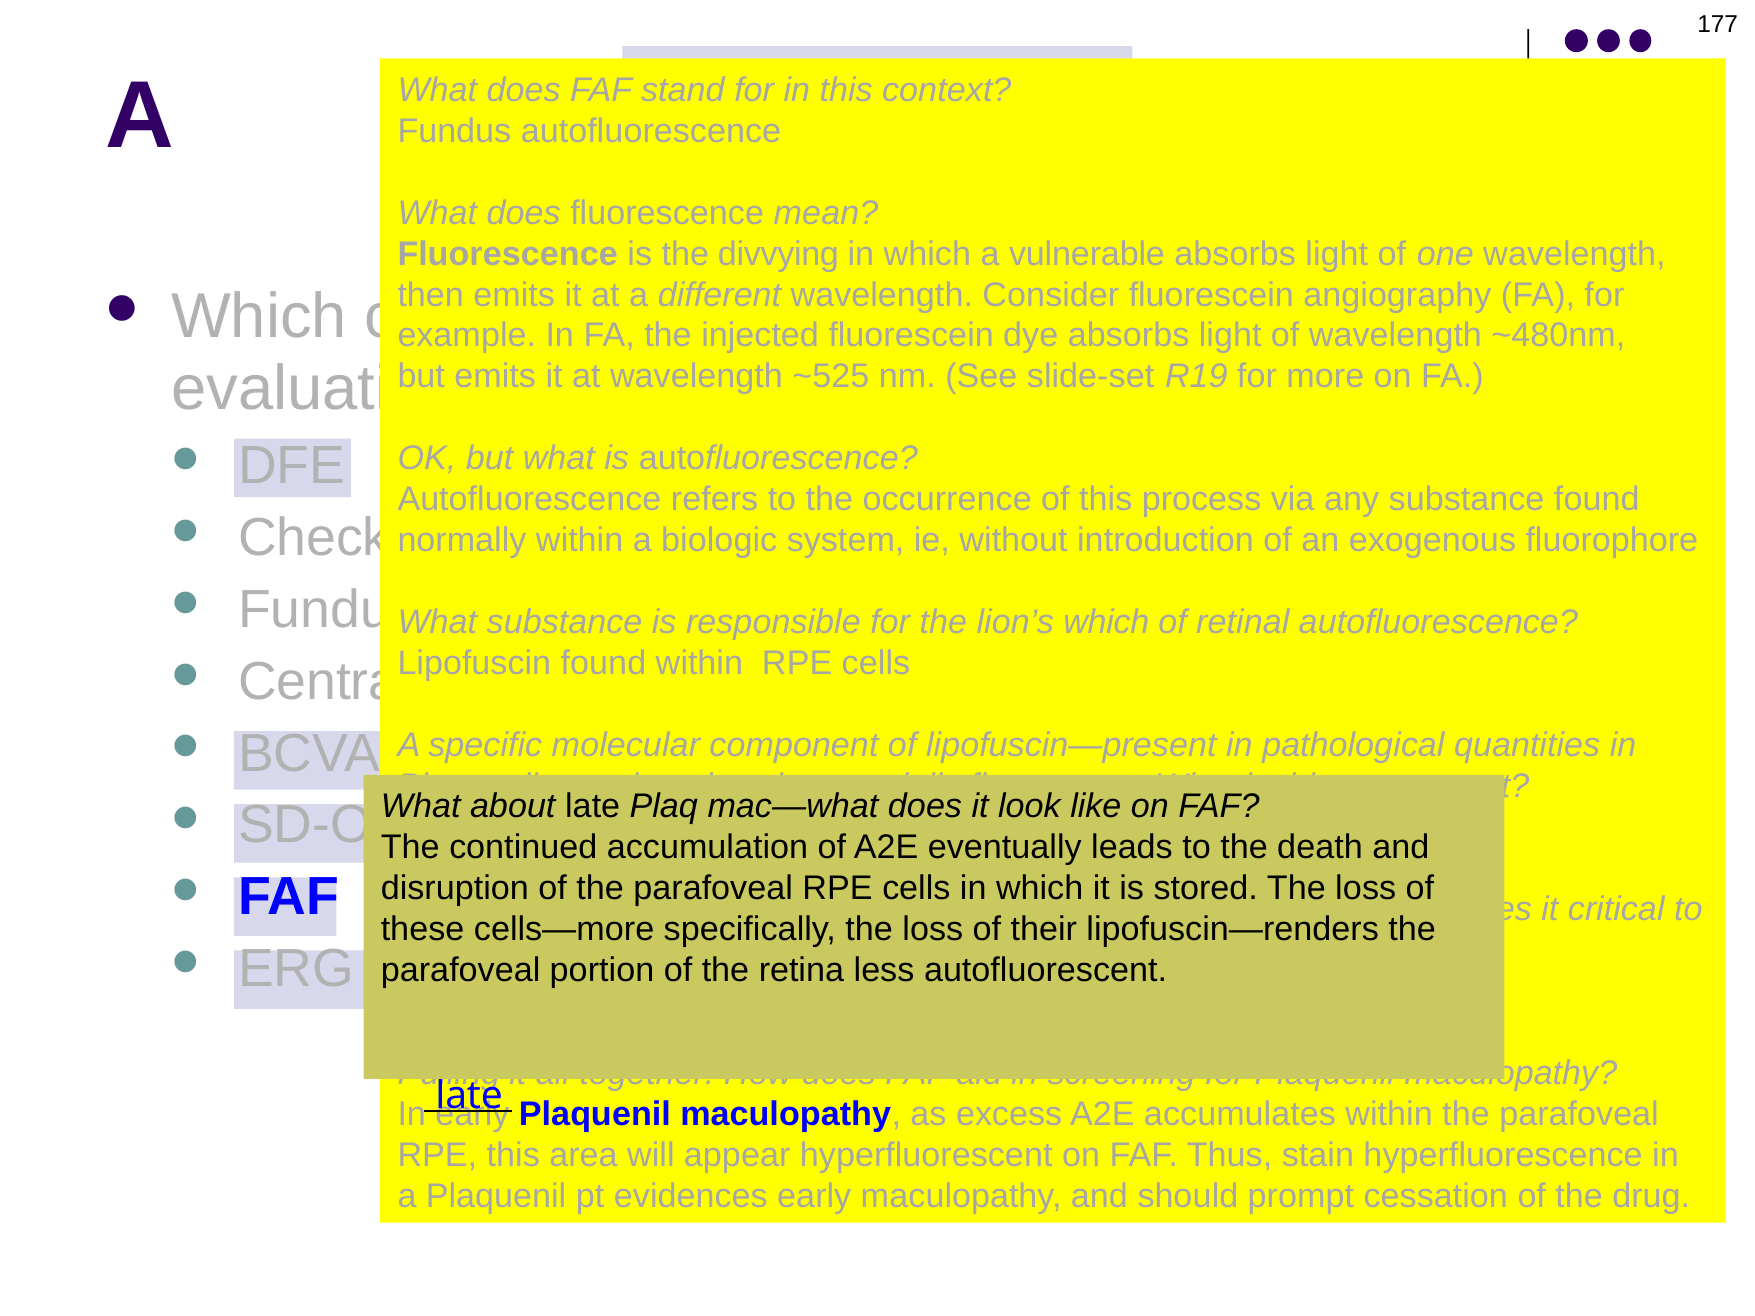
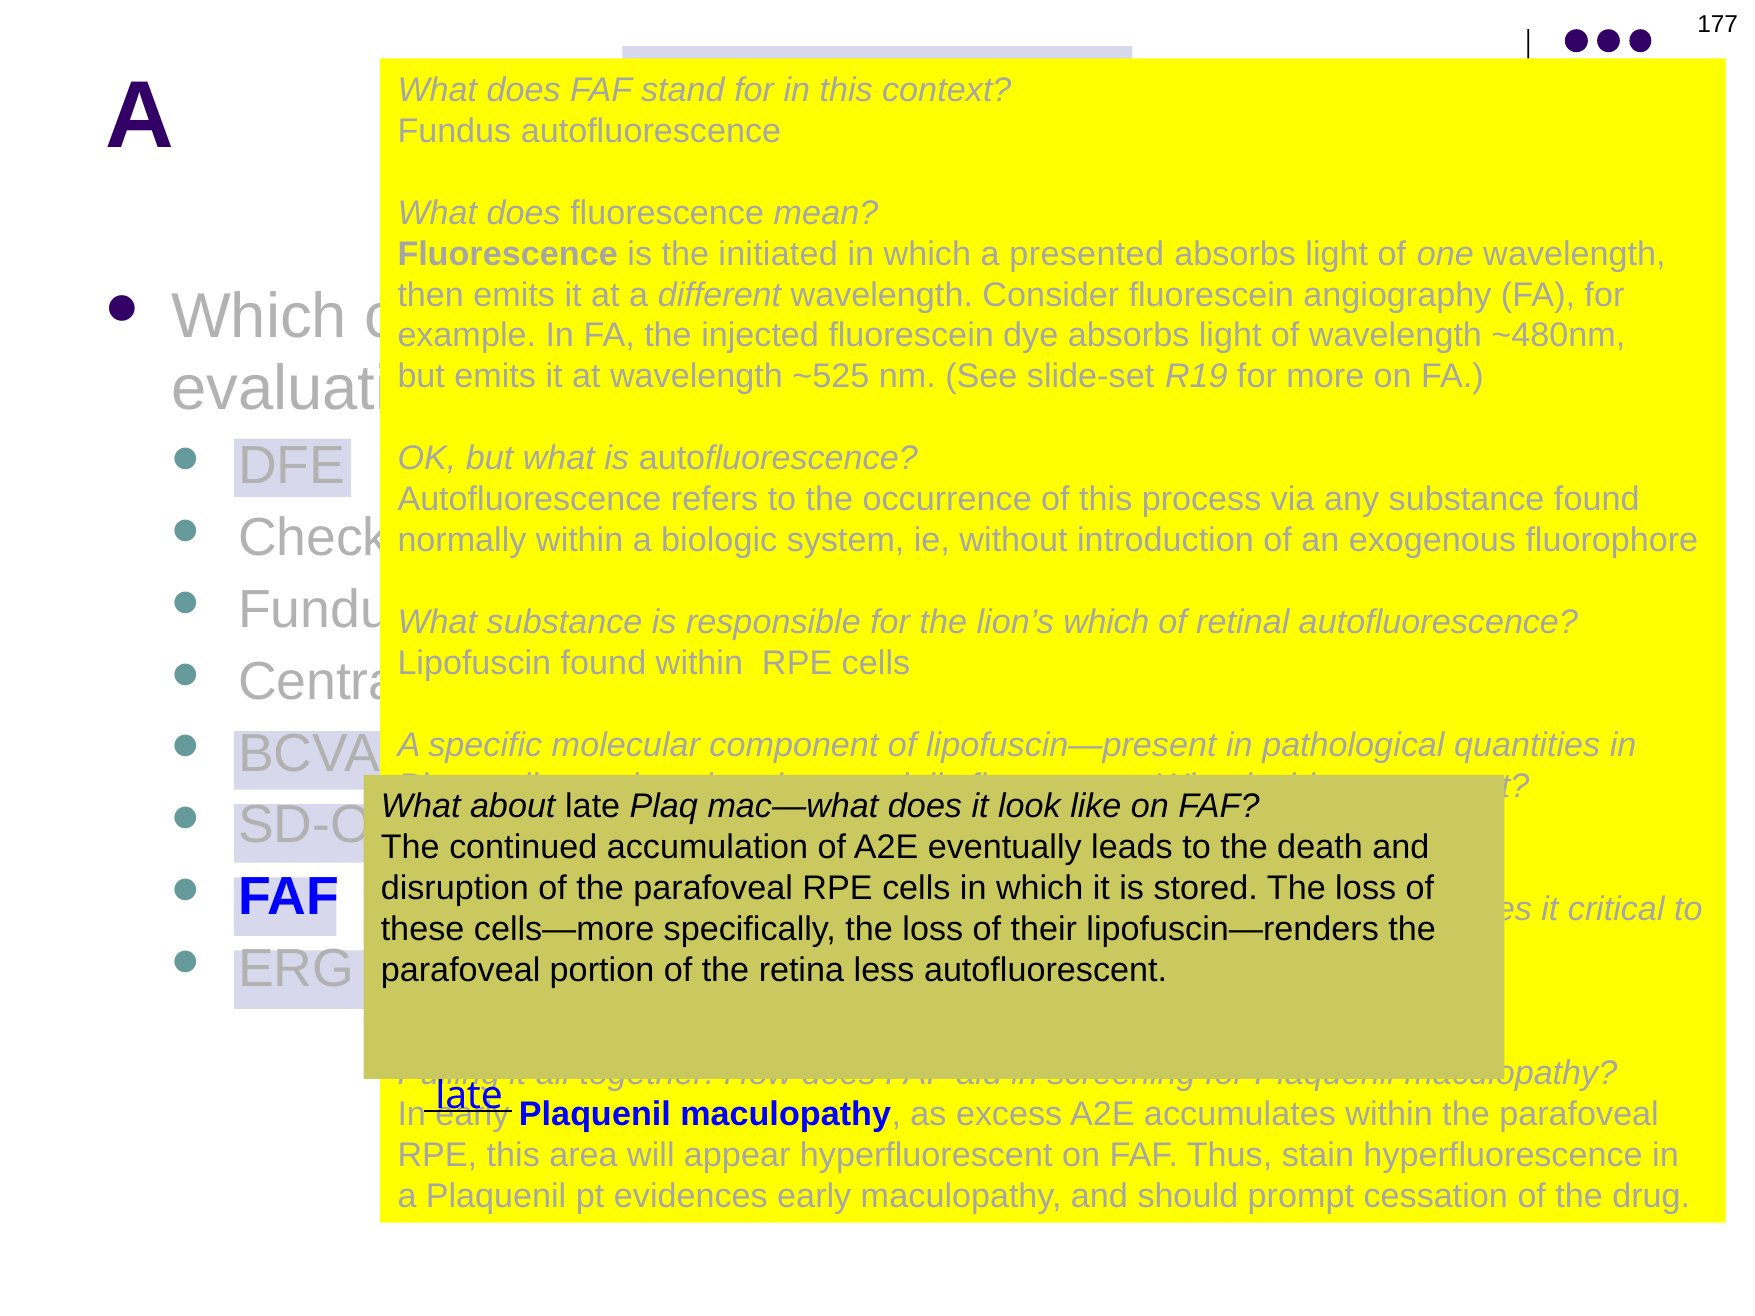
divvying: divvying -> initiated (778, 254)
vulnerable: vulnerable -> presented (1087, 254)
